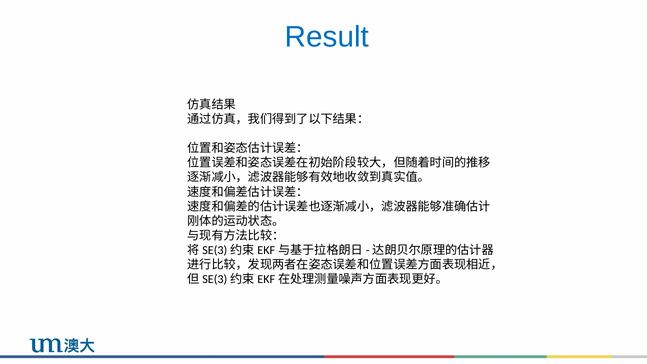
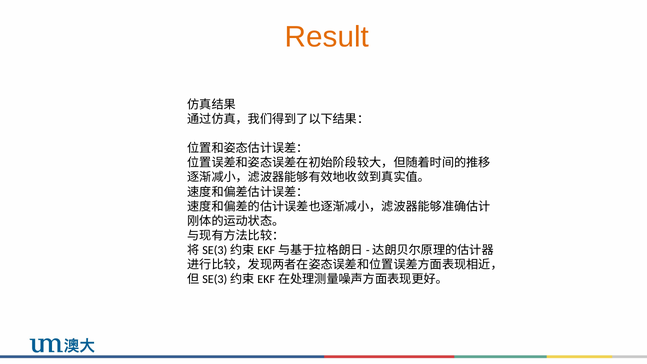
Result colour: blue -> orange (327, 37)
